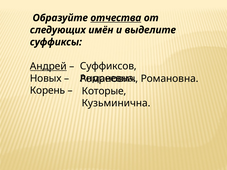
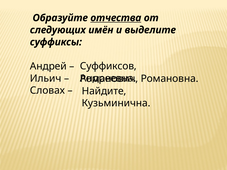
Андрей underline: present -> none (48, 66)
Новых: Новых -> Ильич (46, 78)
Корень: Корень -> Словах (47, 91)
Которые: Которые -> Найдите (104, 91)
